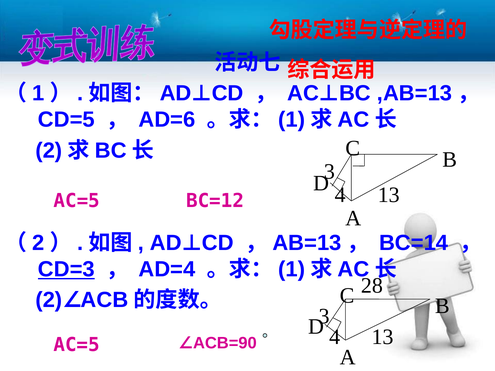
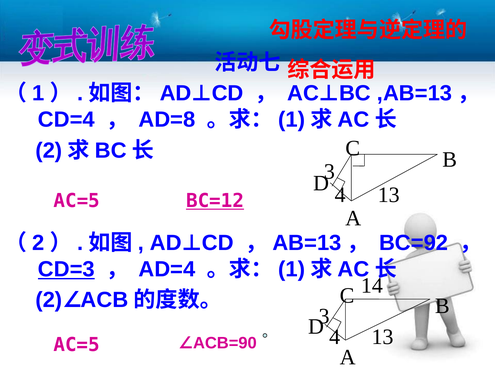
CD=5: CD=5 -> CD=4 (66, 120)
AD=6: AD=6 -> AD=8 (167, 120)
BC=12 underline: none -> present (215, 201)
BC=14: BC=14 -> BC=92 (414, 243)
28: 28 -> 14 (372, 286)
